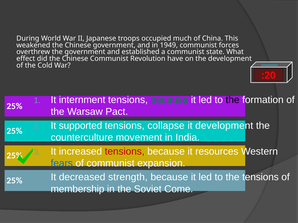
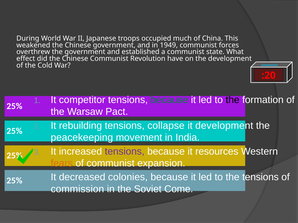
internment: internment -> competitor (82, 100)
supported: supported -> rebuilding (80, 126)
counterculture: counterculture -> peacekeeping (82, 138)
tensions colour: red -> purple (125, 152)
fears colour: blue -> orange (62, 164)
strength: strength -> colonies (128, 178)
membership: membership -> commission (77, 189)
